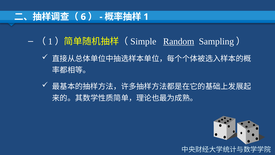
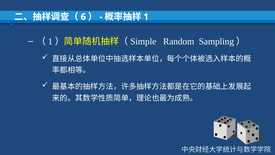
Random underline: present -> none (179, 41)
